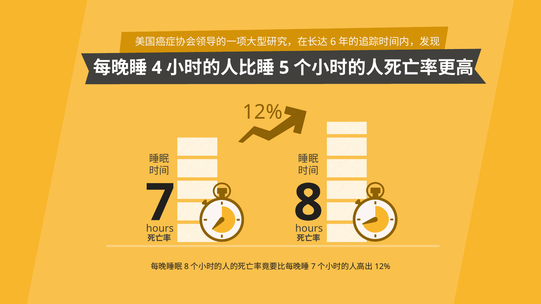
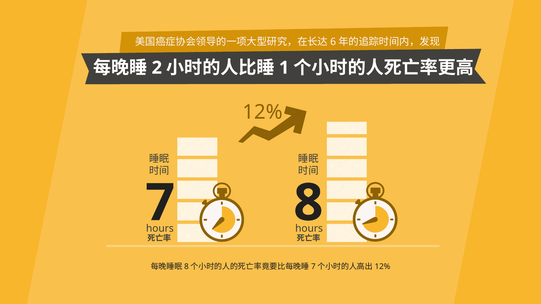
4: 4 -> 2 (157, 68)
5: 5 -> 1 (284, 68)
